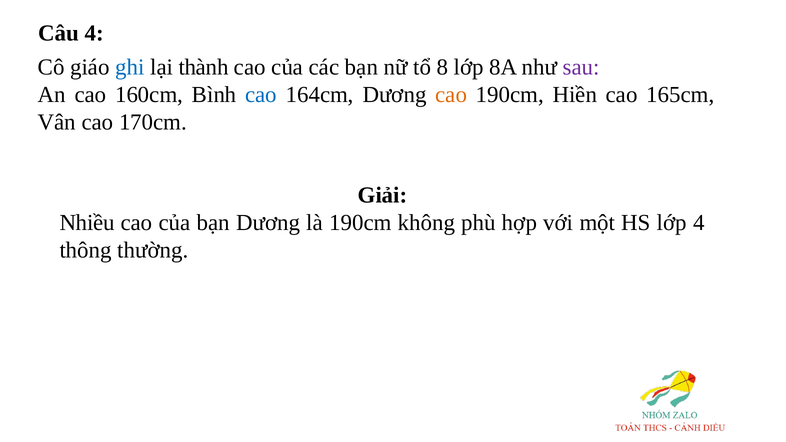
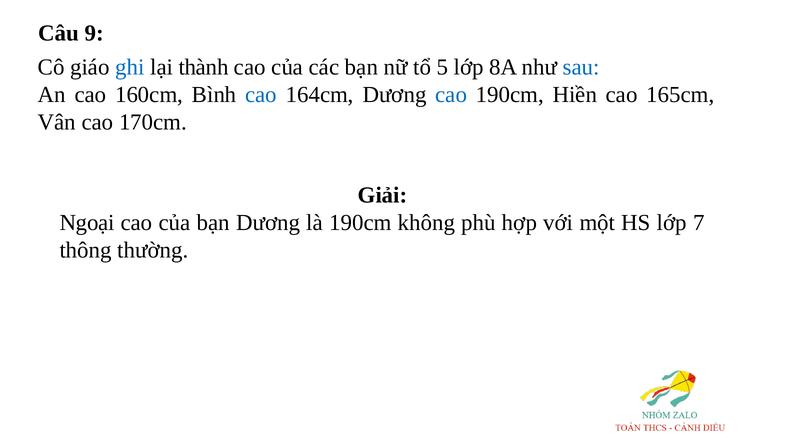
Câu 4: 4 -> 9 (94, 33)
8: 8 -> 5 (442, 67)
sau colour: purple -> blue (581, 67)
cao colour: orange -> blue (451, 95)
Nhiều: Nhiều -> Ngoại (87, 223)
lớp 4: 4 -> 7 (699, 223)
